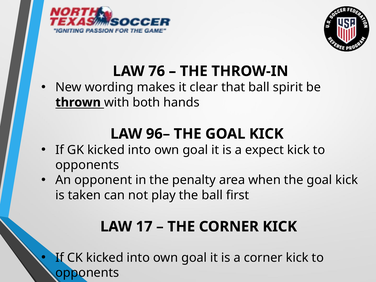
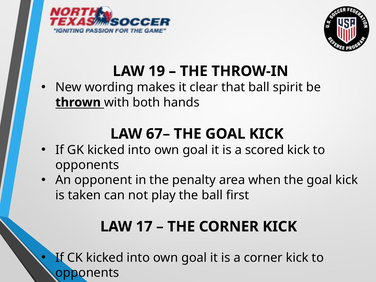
76: 76 -> 19 (157, 71)
96–: 96– -> 67– (158, 134)
expect: expect -> scored (265, 150)
